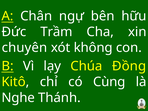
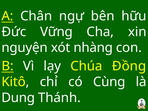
Trầm: Trầm -> Vững (56, 32)
chuyên: chuyên -> nguyện (25, 48)
không: không -> nhàng (93, 48)
Nghe: Nghe -> Dung (18, 98)
